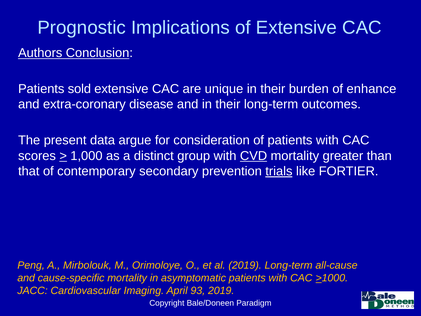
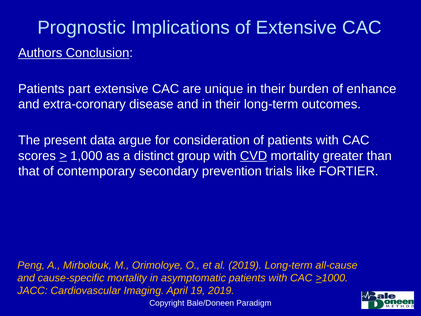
sold: sold -> part (79, 89)
trials underline: present -> none (279, 171)
93: 93 -> 19 (198, 290)
